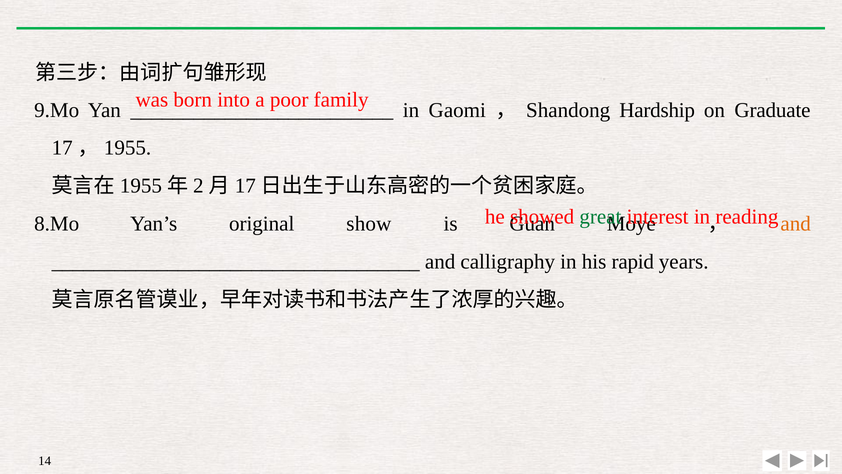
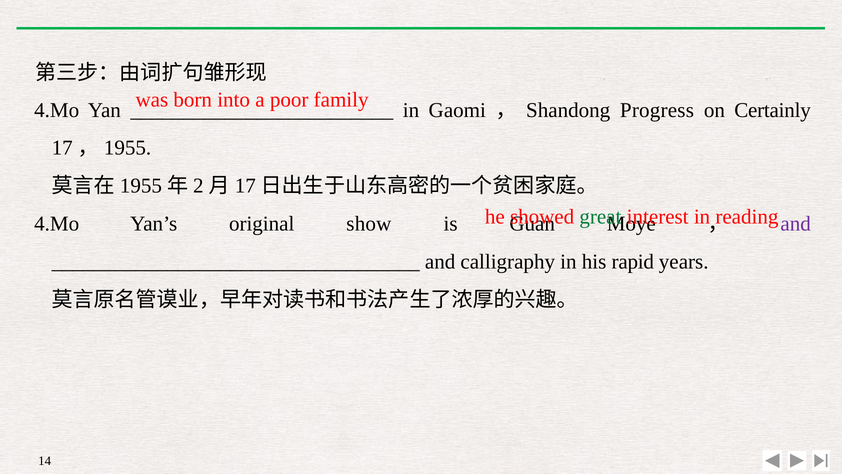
9.Mo: 9.Mo -> 4.Mo (57, 110)
Hardship: Hardship -> Progress (657, 110)
Graduate: Graduate -> Certainly (773, 110)
8.Mo: 8.Mo -> 4.Mo (57, 224)
and colour: orange -> purple (796, 224)
